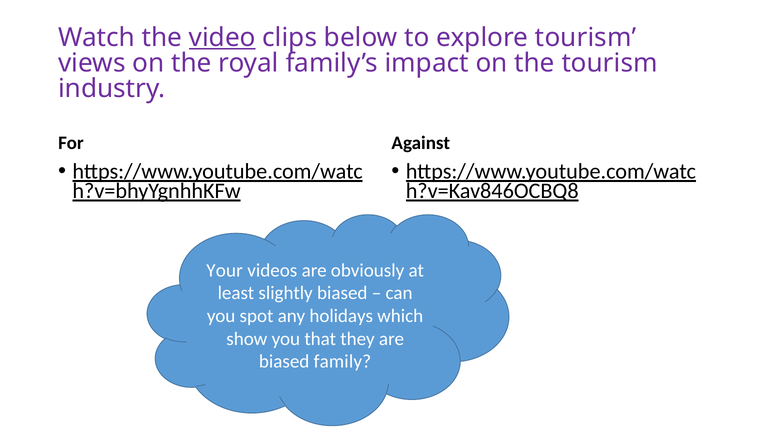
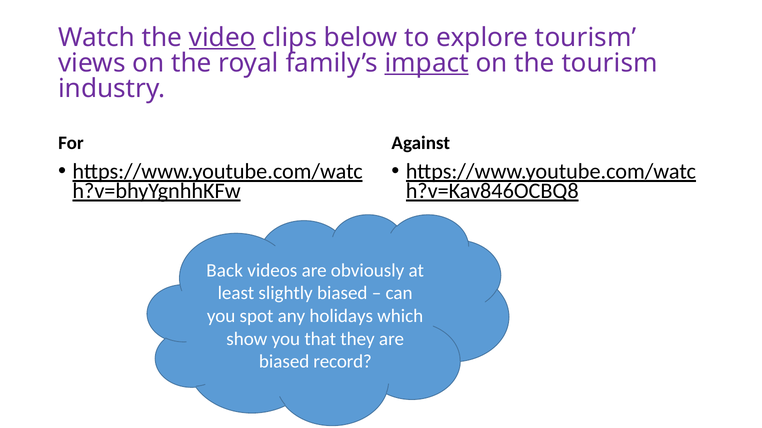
impact underline: none -> present (427, 63)
Your: Your -> Back (225, 271)
family: family -> record (343, 362)
